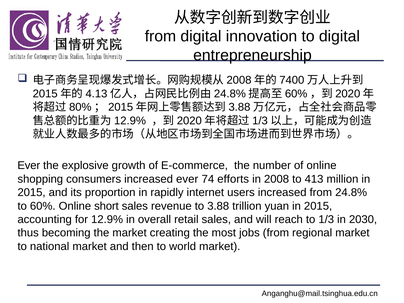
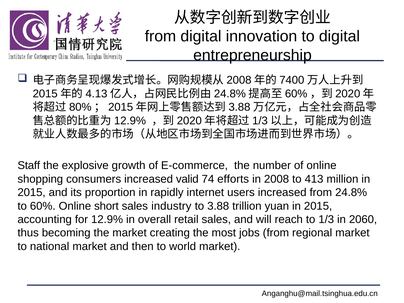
Ever: Ever -> Staff (29, 166)
increased ever: ever -> valid (187, 179)
revenue: revenue -> industry (171, 206)
2030: 2030 -> 2060 (363, 219)
